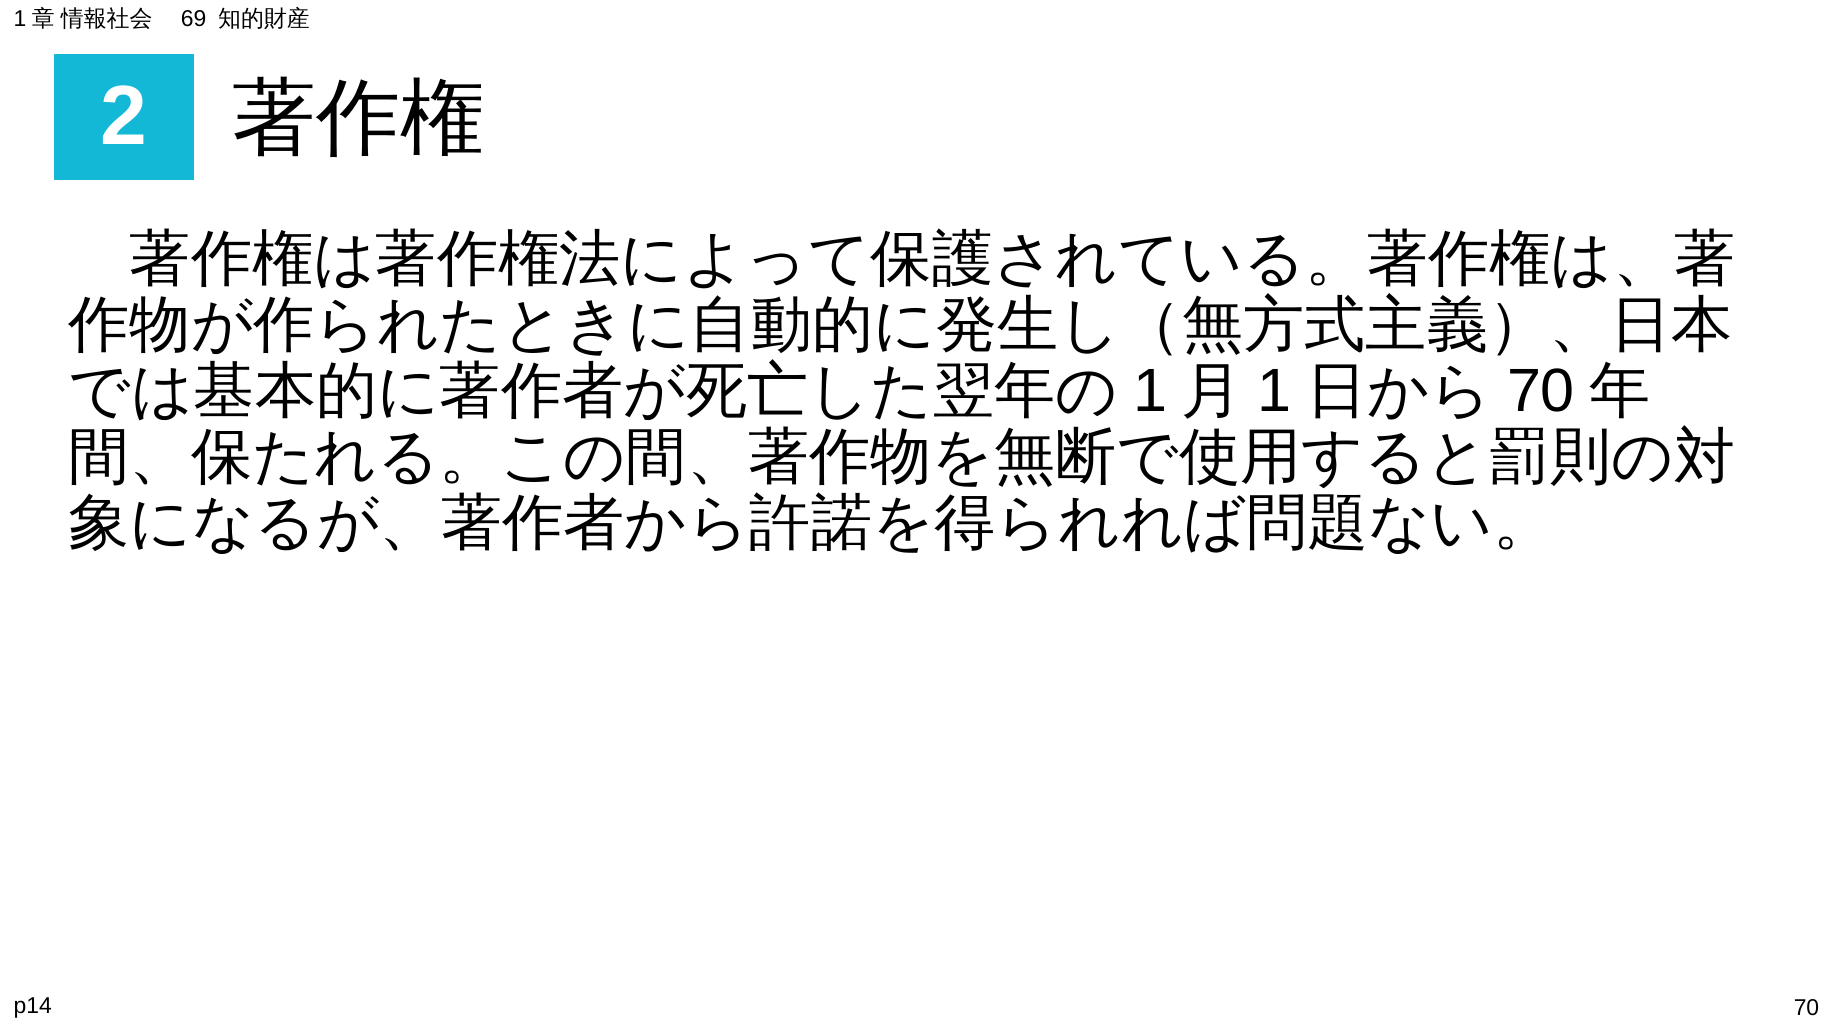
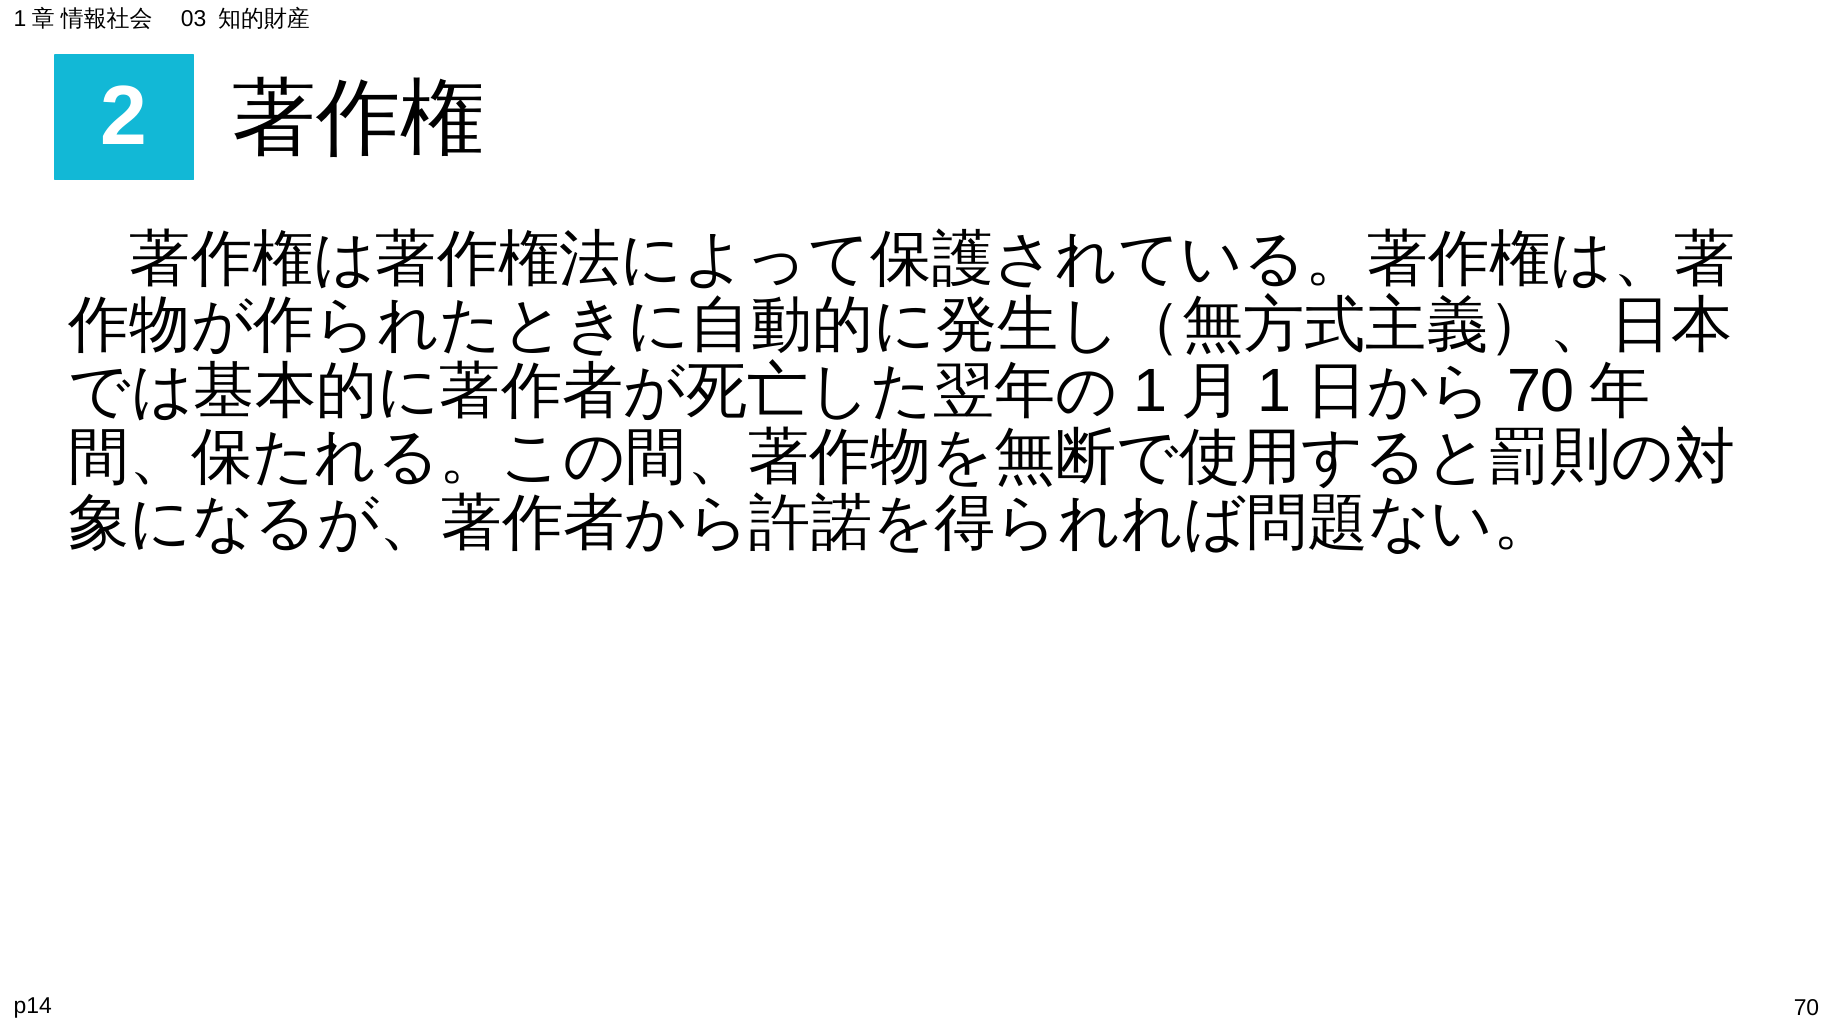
69: 69 -> 03 (194, 19)
